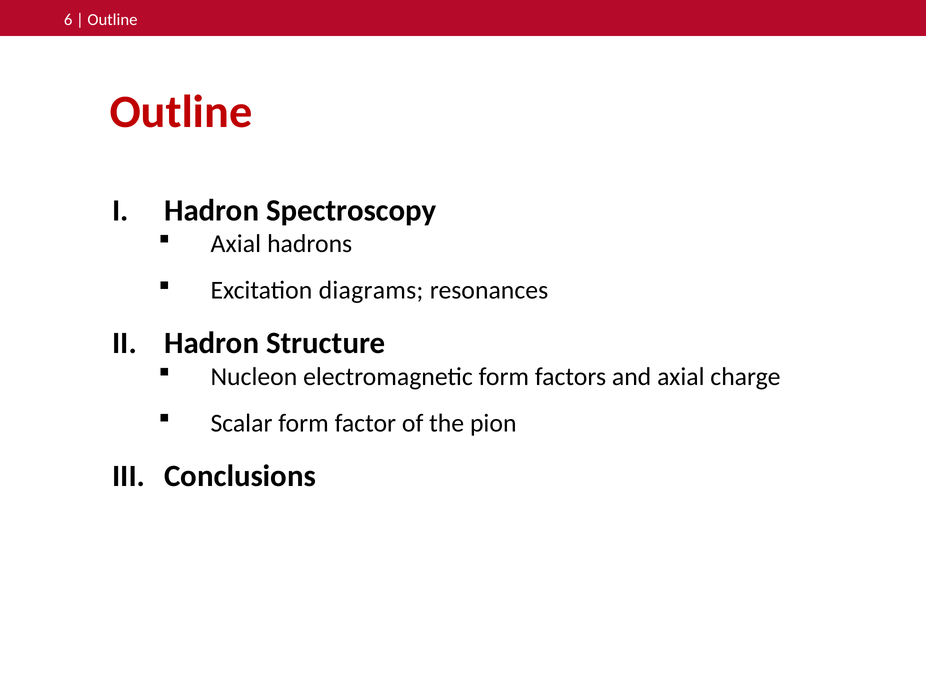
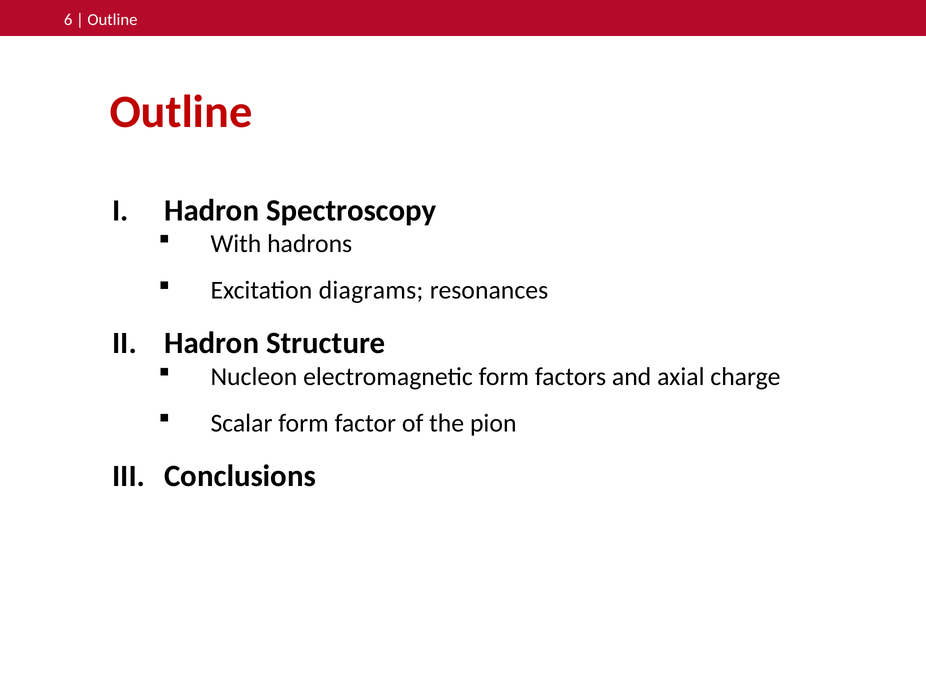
Axial: Axial -> With (236, 244)
